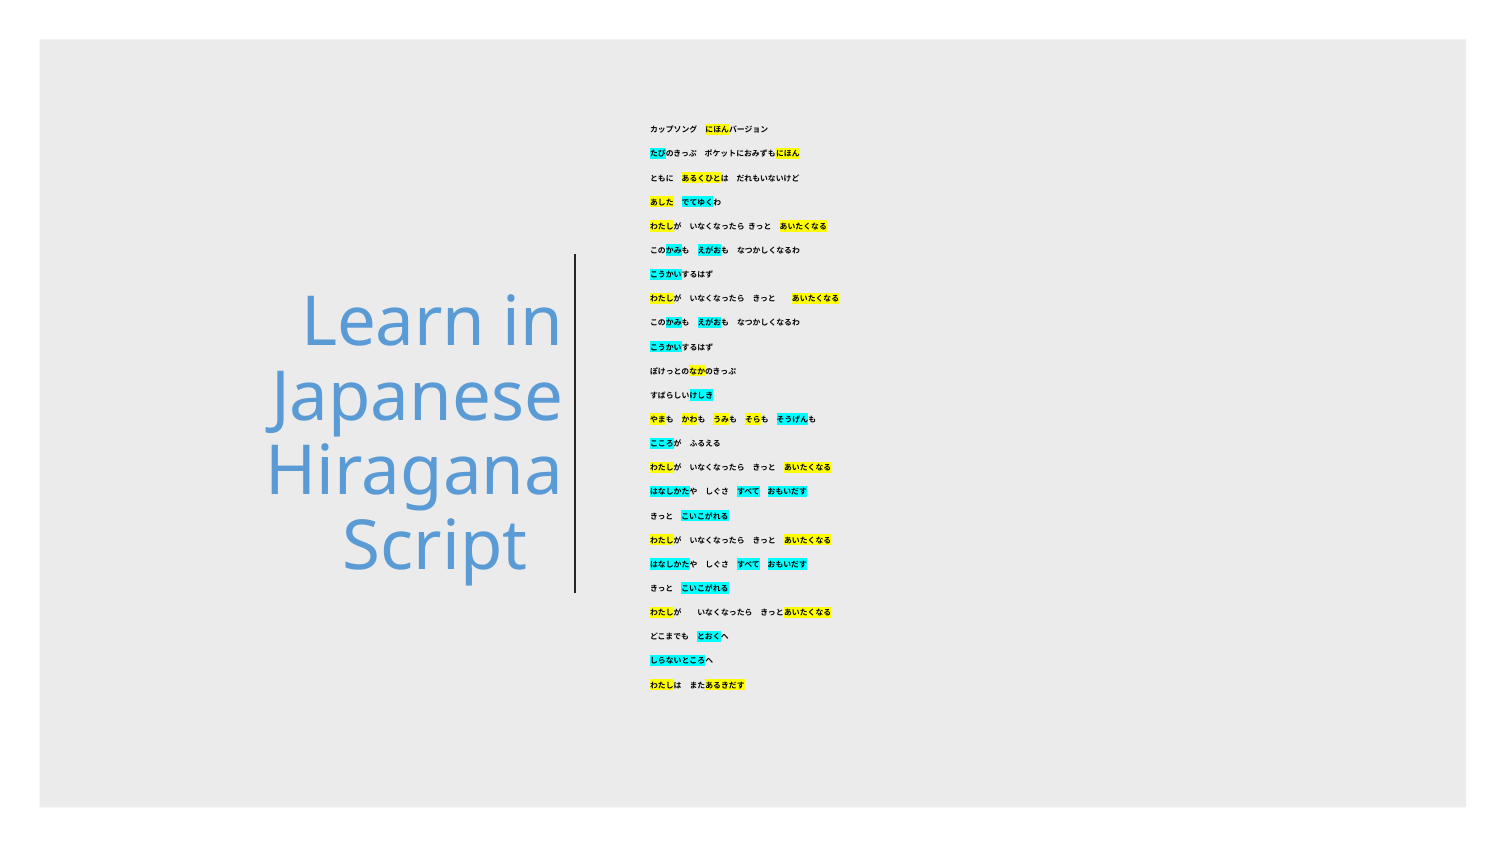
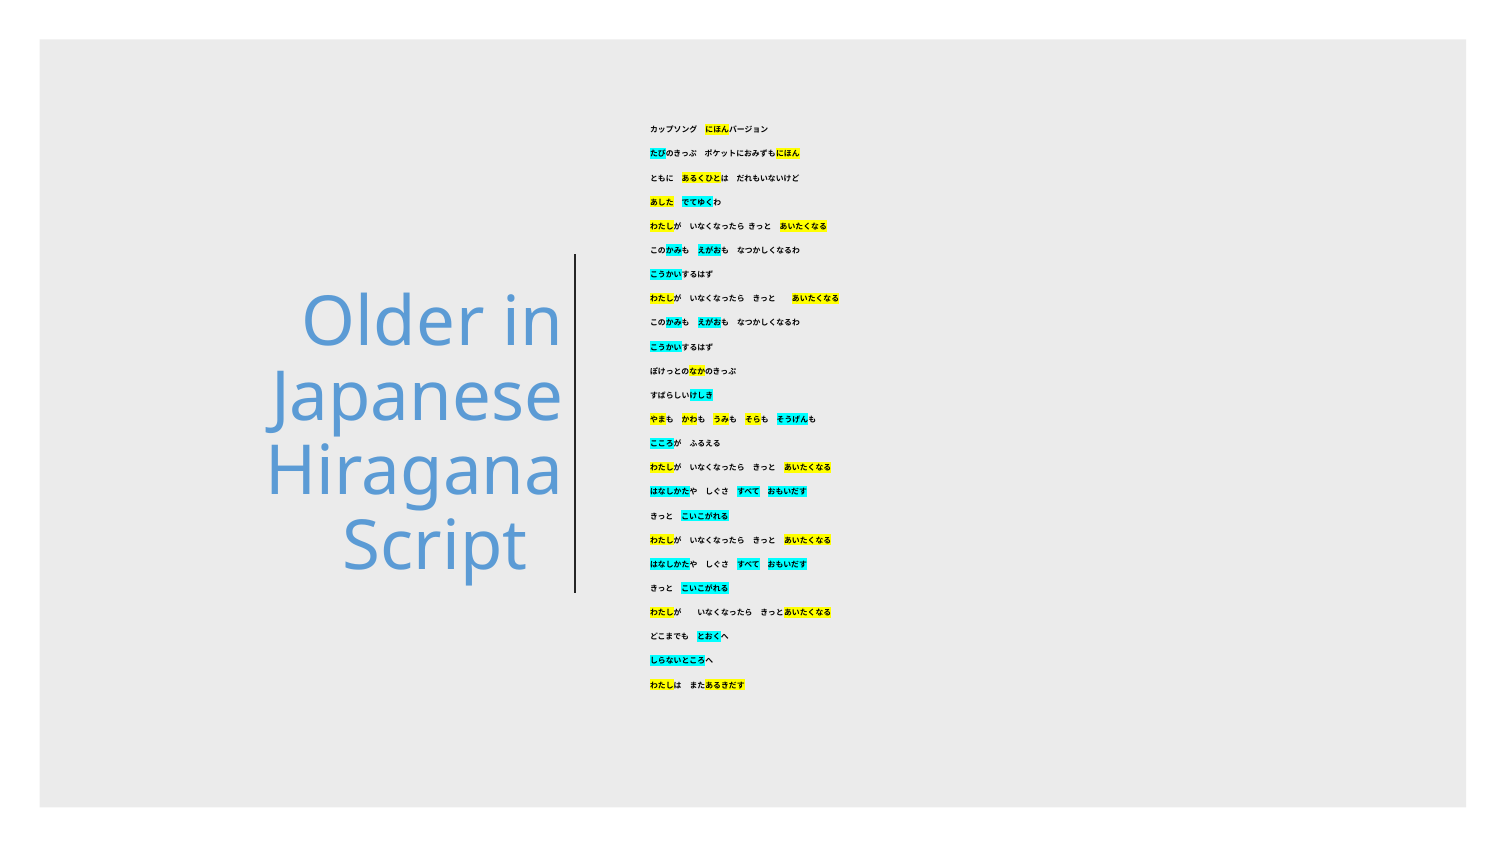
Learn: Learn -> Older (393, 323)
